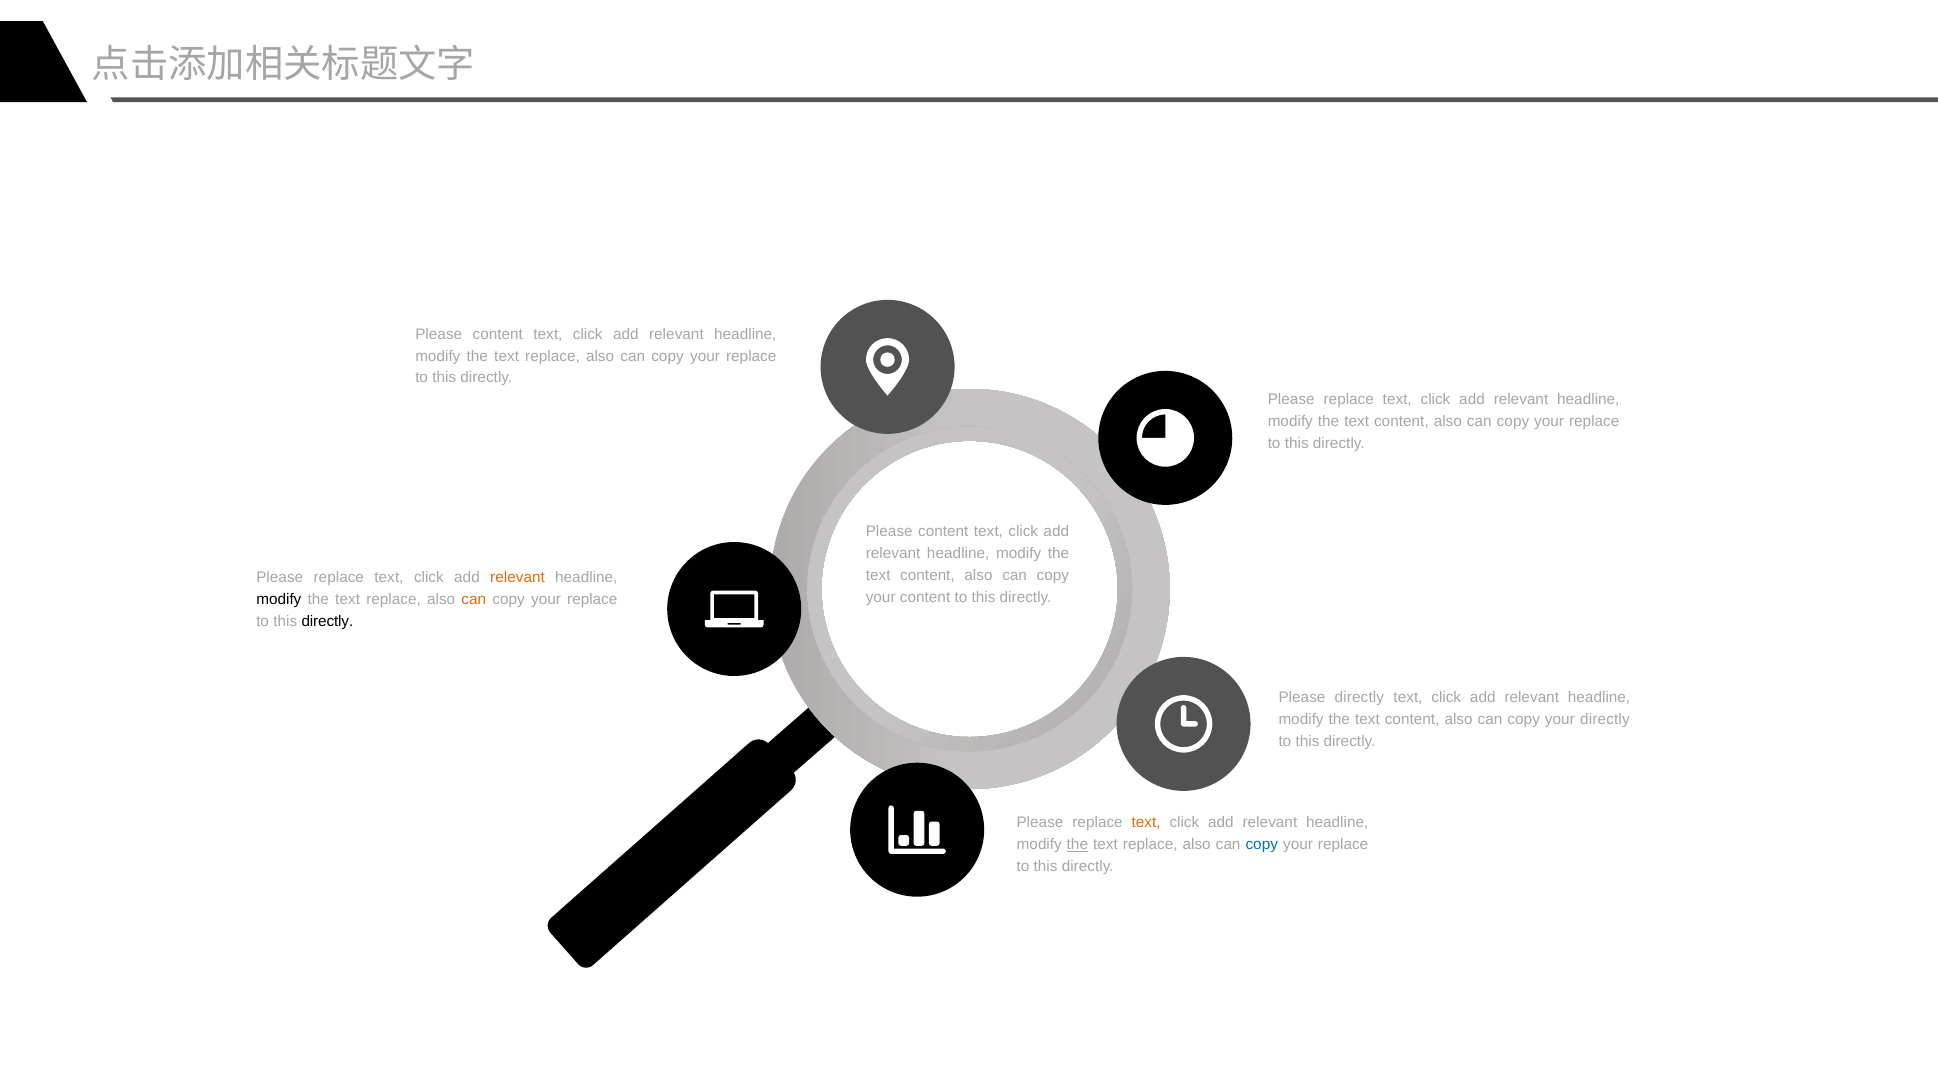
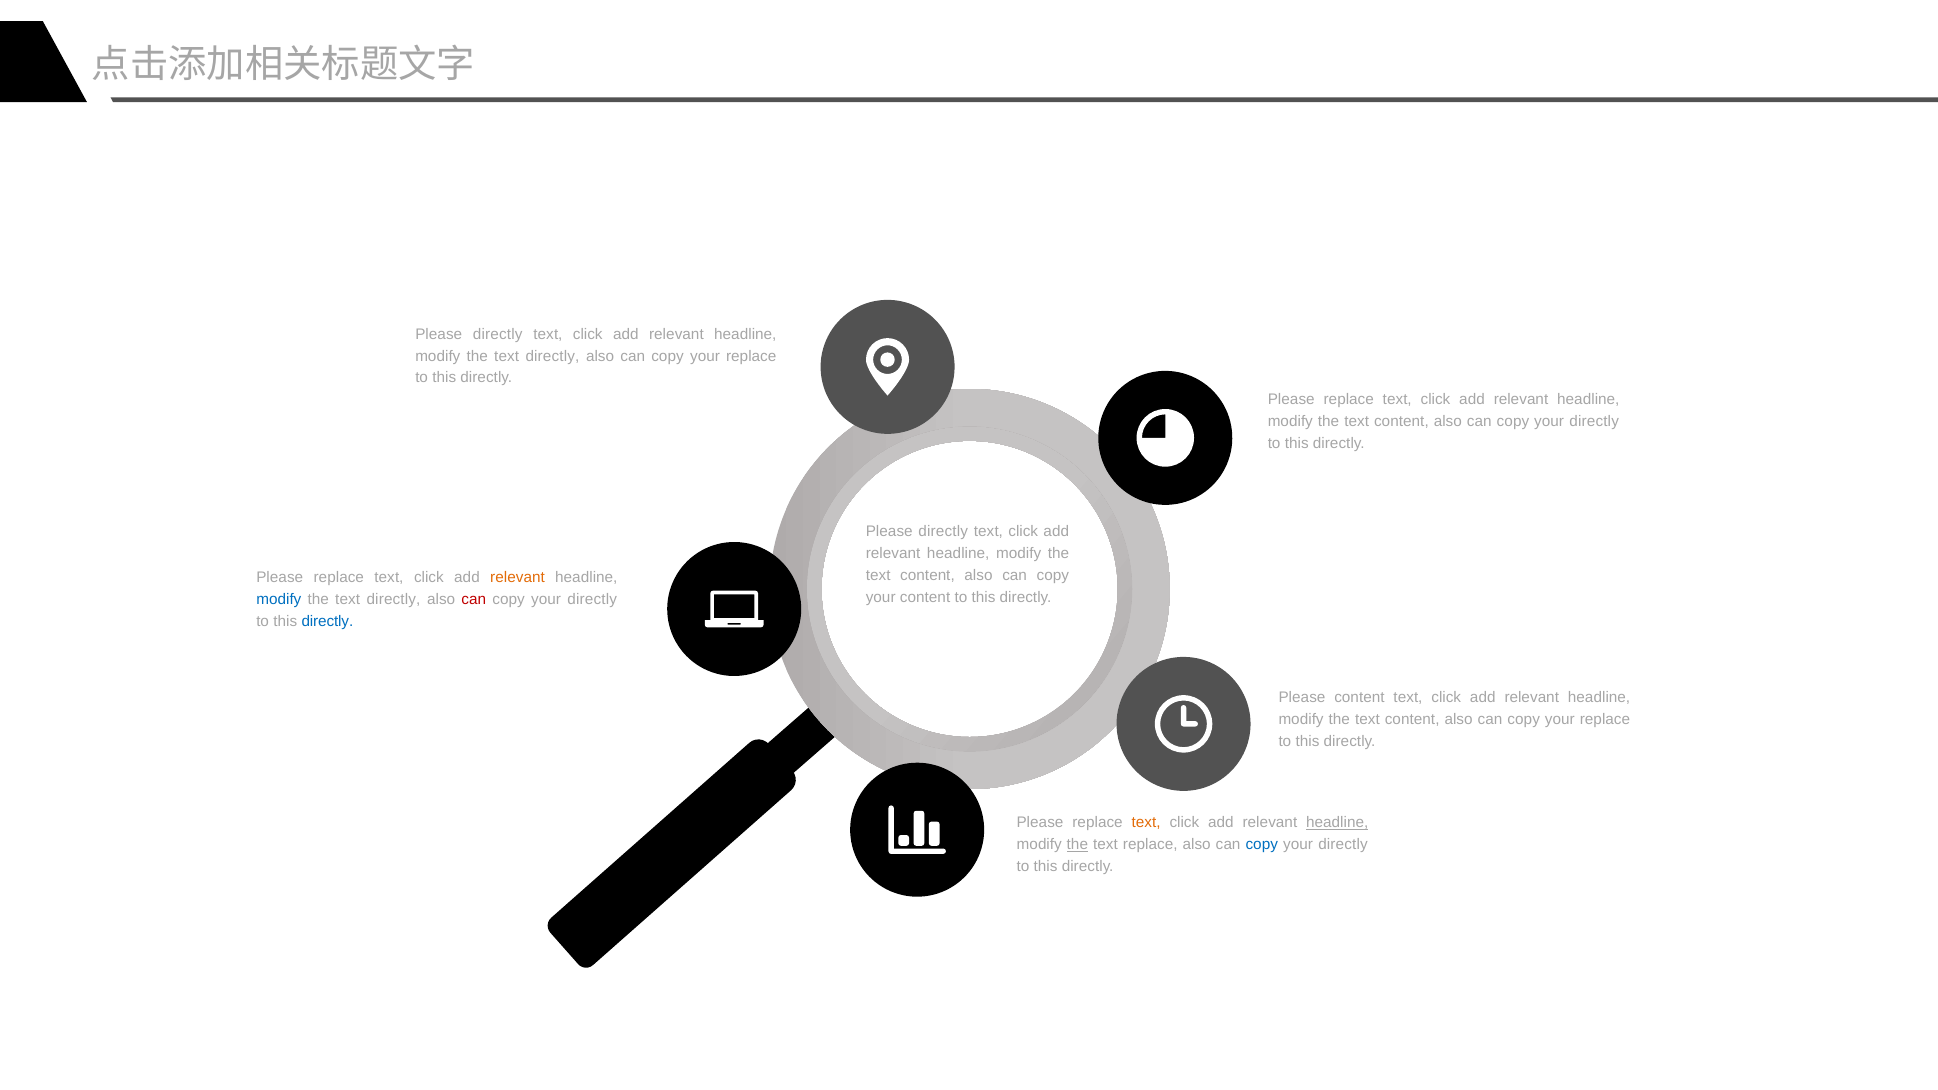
content: content -> directly (498, 334)
replace: replace -> directly (552, 356)
replace: replace -> directly (1594, 421)
content: content -> directly (943, 532)
modify colour: black -> blue (279, 599)
replace: replace -> directly (394, 599)
can colour: orange -> red (474, 599)
replace: replace -> directly (592, 599)
directly colour: black -> blue (327, 621)
Please directly: directly -> content (1359, 698)
directly: directly -> replace (1605, 720)
headline underline: none -> present (1337, 823)
replace: replace -> directly (1343, 845)
